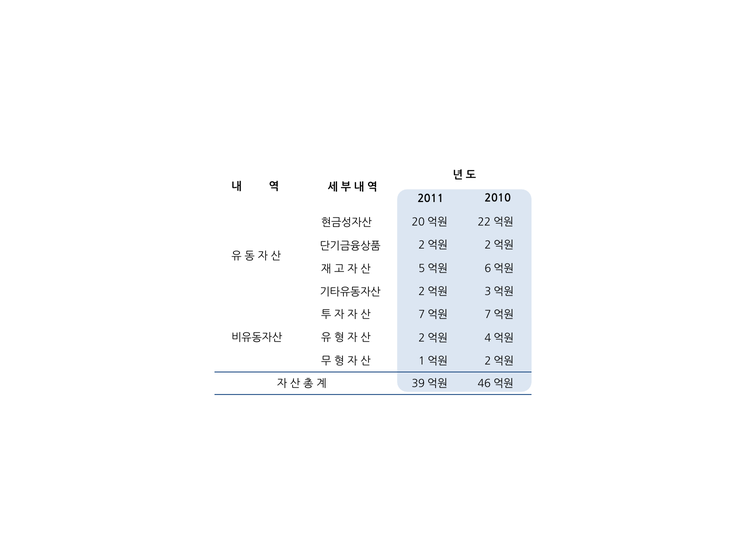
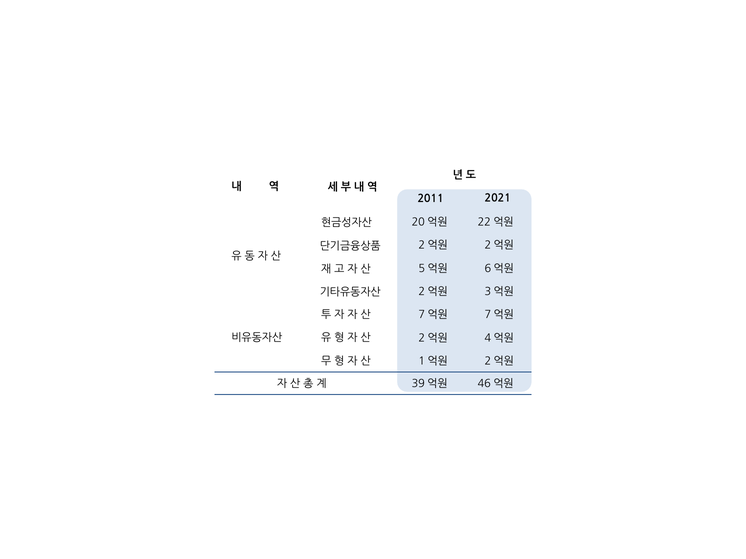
2010: 2010 -> 2021 (498, 198)
